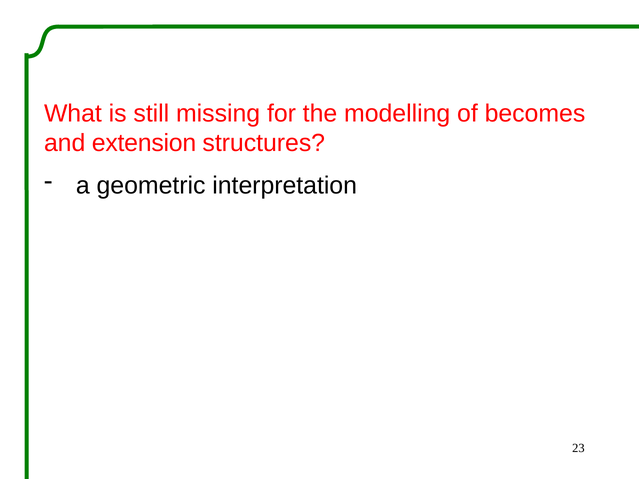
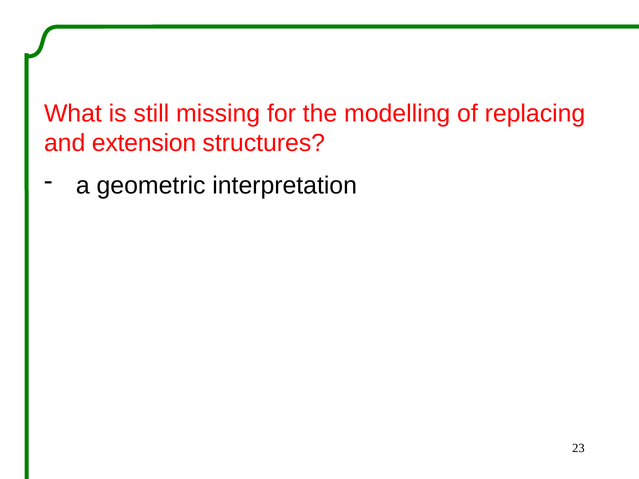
becomes: becomes -> replacing (535, 114)
